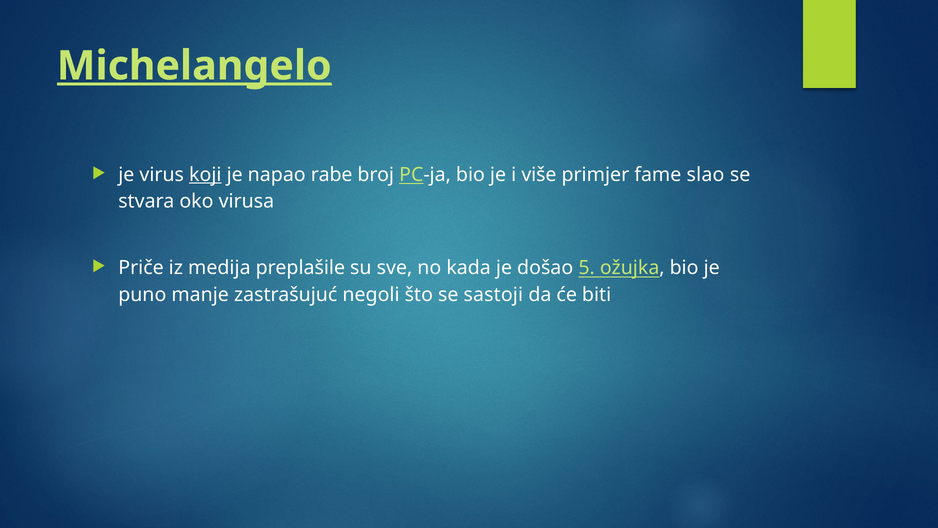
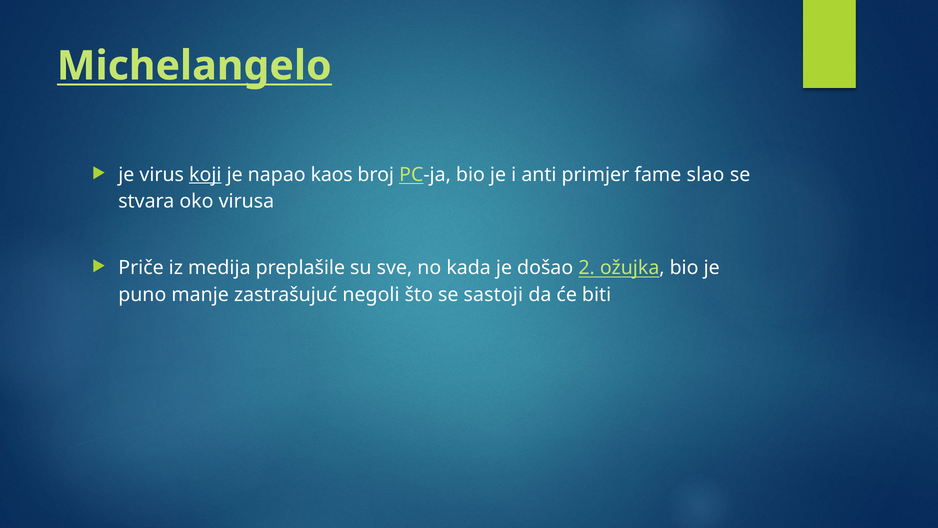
Michelangelo underline: present -> none (194, 66)
rabe: rabe -> kaos (332, 175)
više: više -> anti (539, 175)
5: 5 -> 2 (587, 268)
